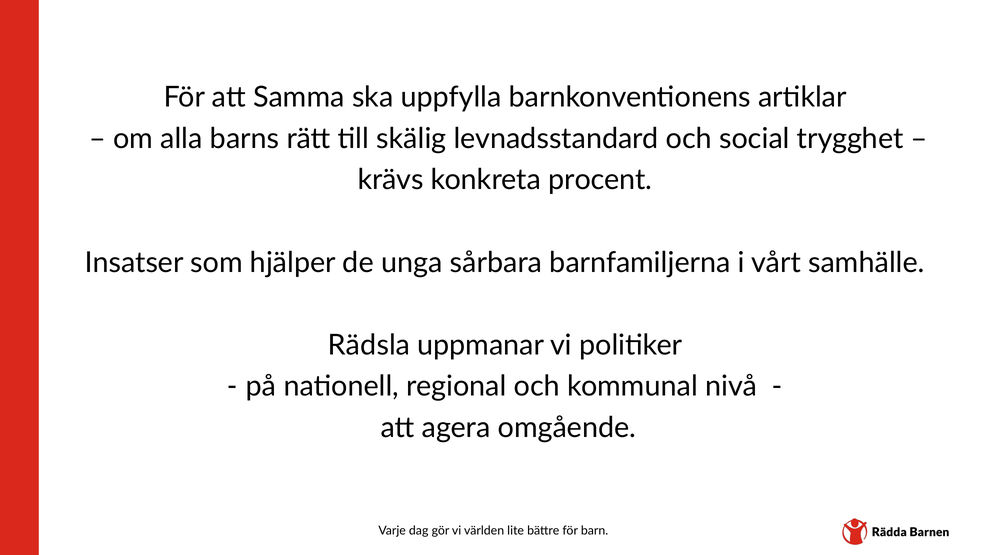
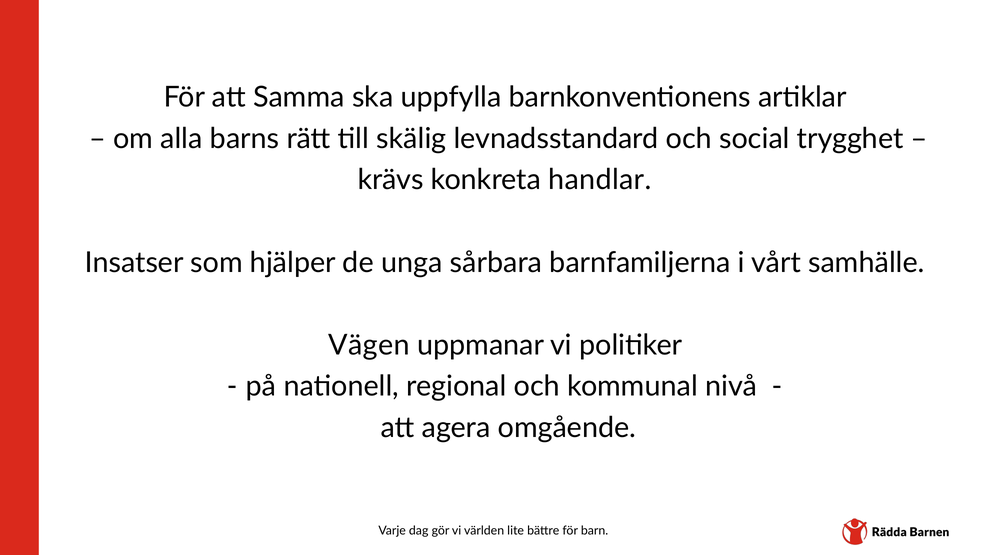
procent: procent -> handlar (600, 180)
Rädsla: Rädsla -> Vägen (369, 345)
